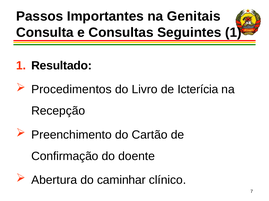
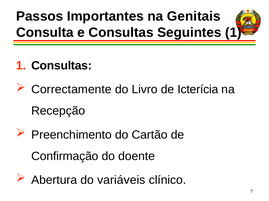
1 Resultado: Resultado -> Consultas (62, 66)
Procedimentos: Procedimentos -> Correctamente (71, 90)
caminhar: caminhar -> variáveis (121, 181)
